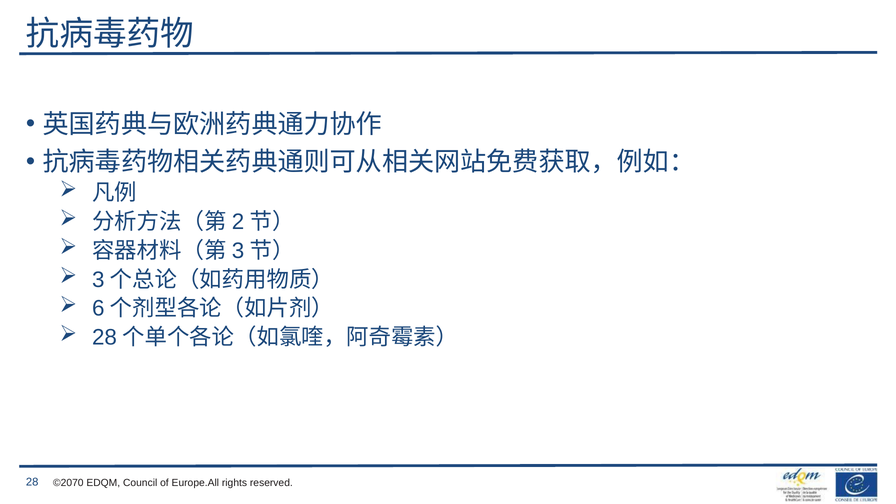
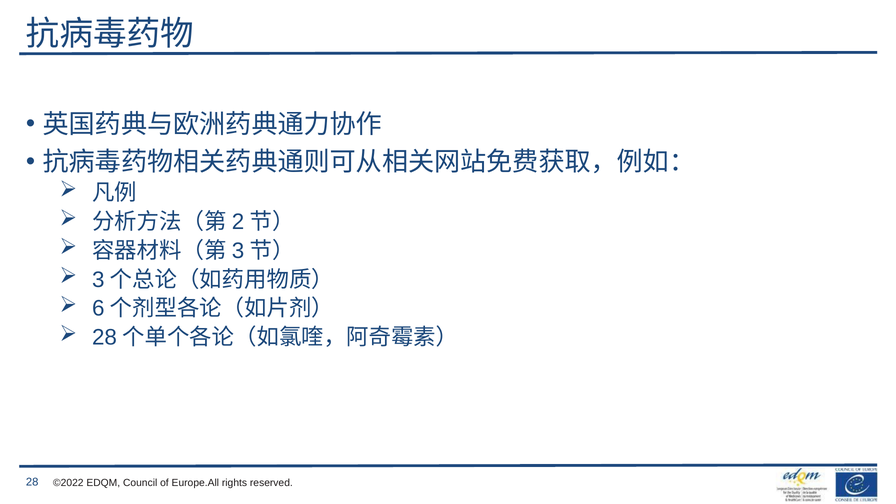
©2070: ©2070 -> ©2022 (68, 483)
